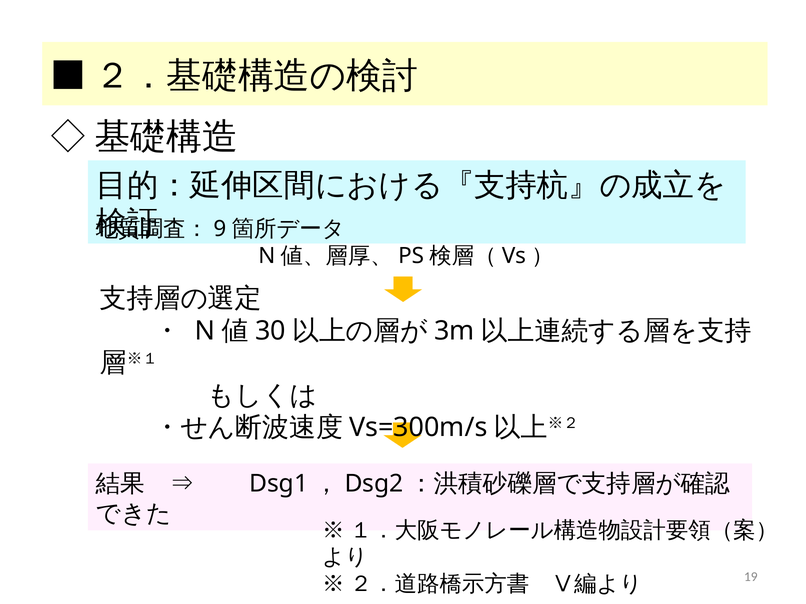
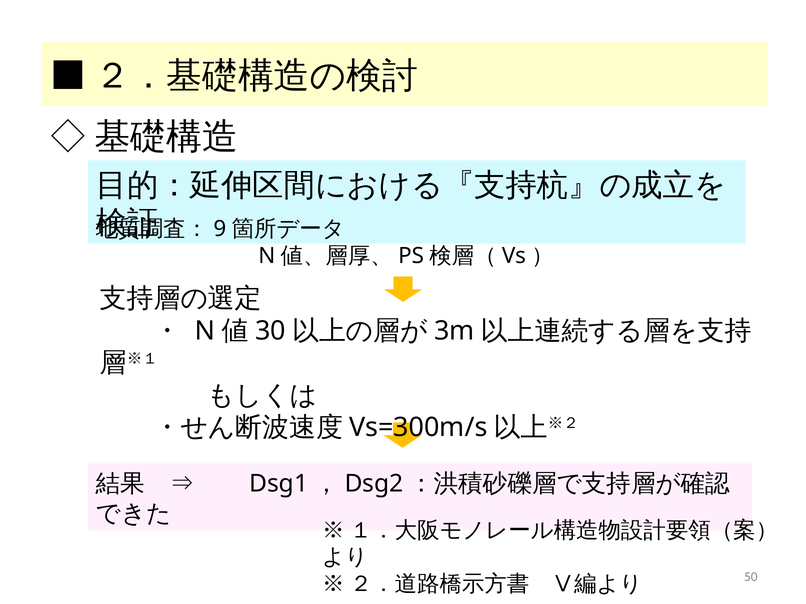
19: 19 -> 50 (751, 577)
